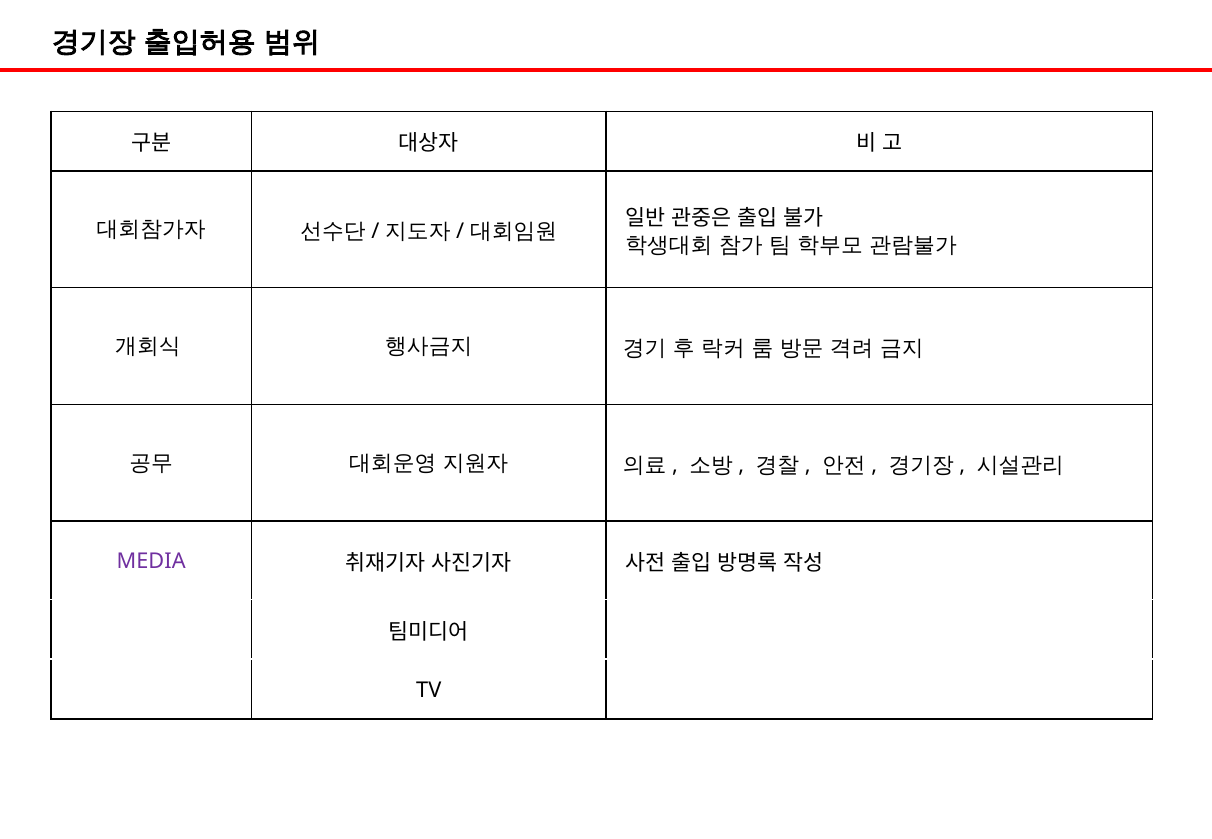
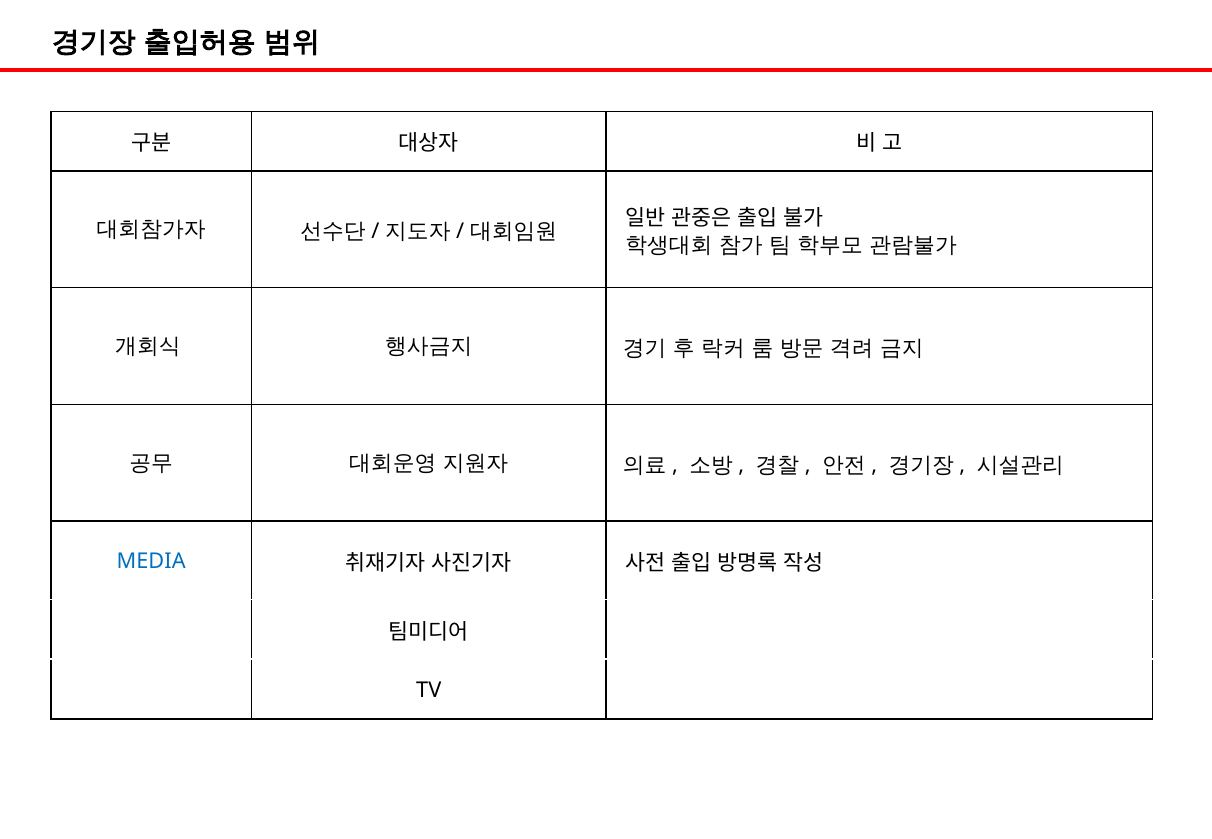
MEDIA colour: purple -> blue (151, 562)
